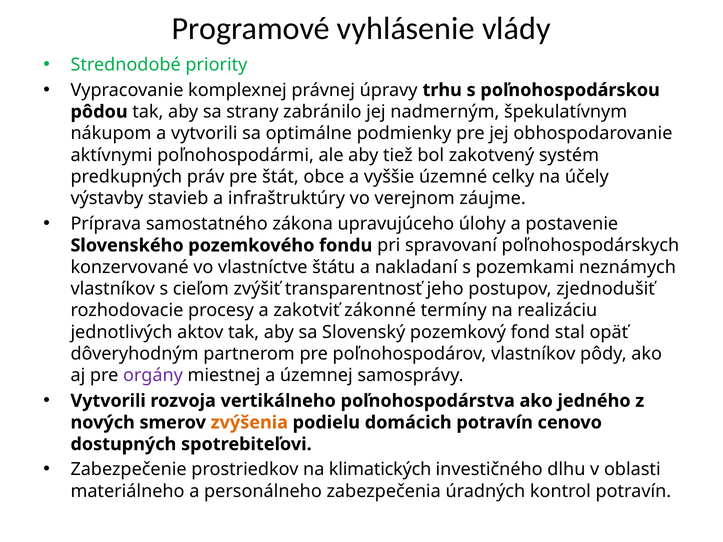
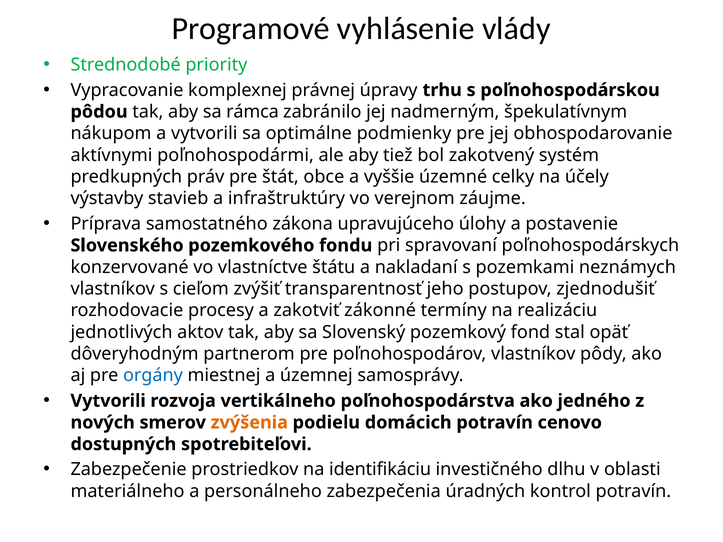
strany: strany -> rámca (252, 112)
orgány colour: purple -> blue (153, 376)
klimatických: klimatických -> identifikáciu (380, 470)
